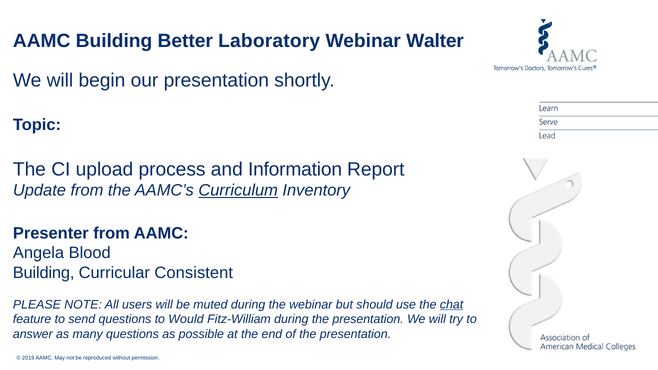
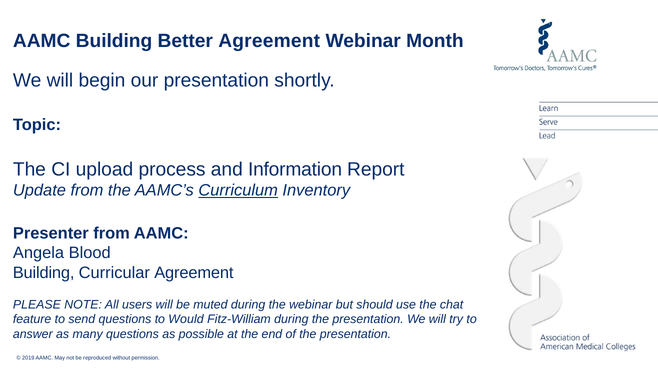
Better Laboratory: Laboratory -> Agreement (269, 41)
Walter: Walter -> Month (435, 41)
Curricular Consistent: Consistent -> Agreement (194, 273)
chat underline: present -> none (452, 305)
